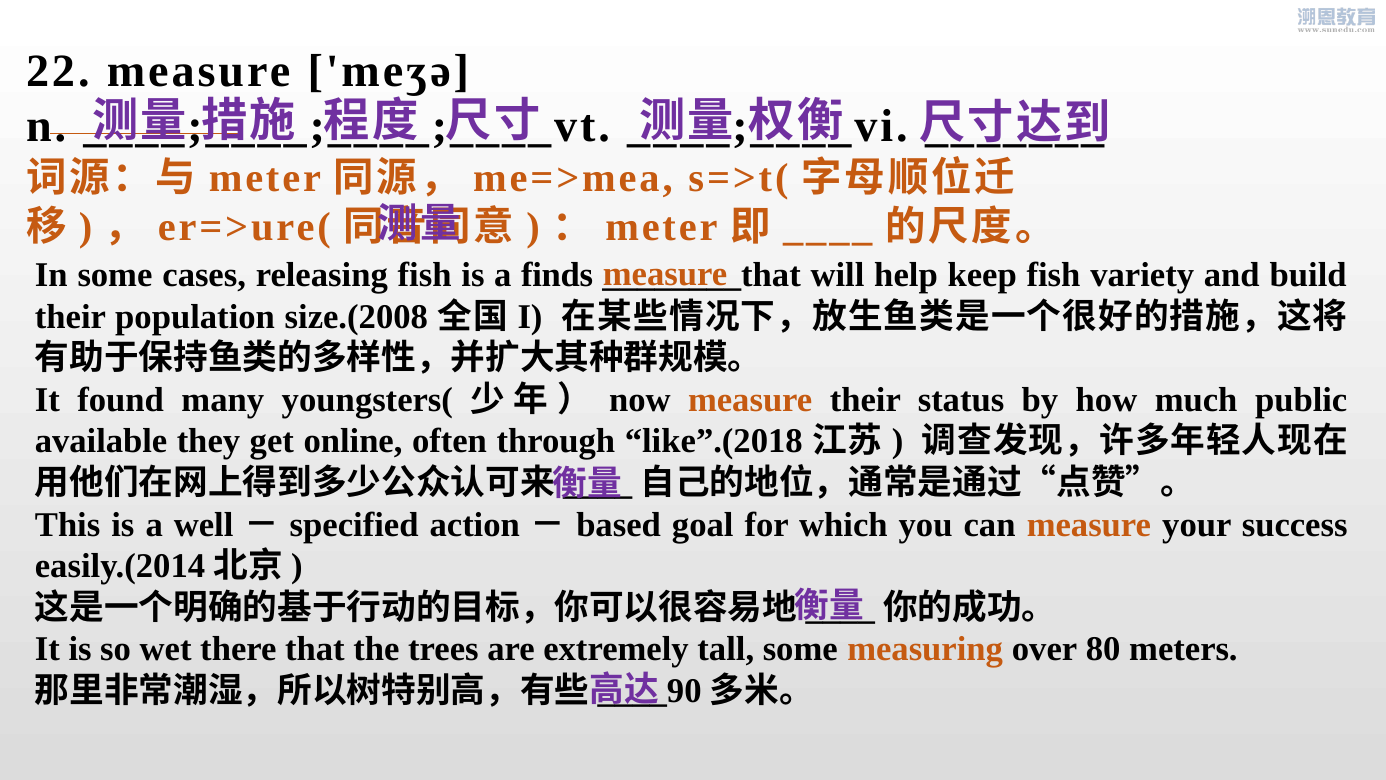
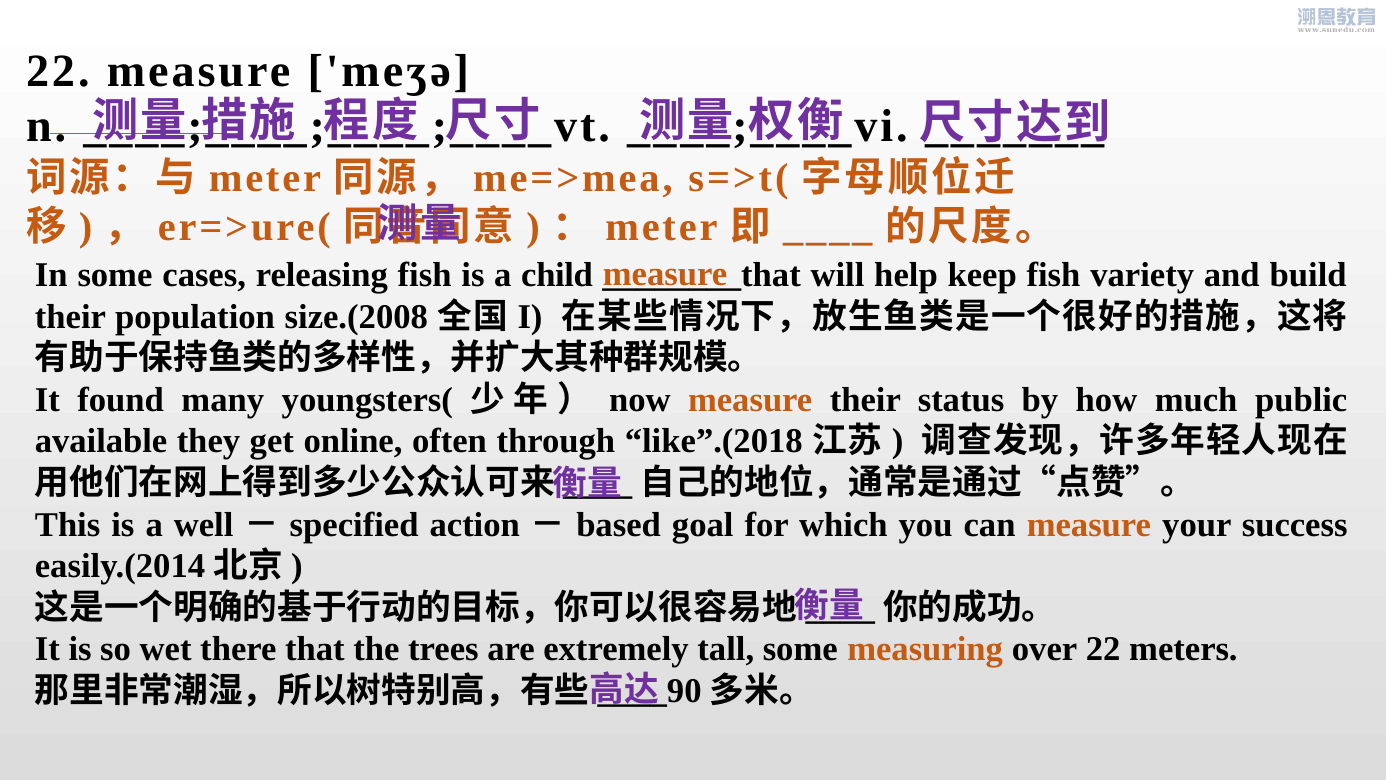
finds: finds -> child (557, 275)
over 80: 80 -> 22 (1103, 649)
